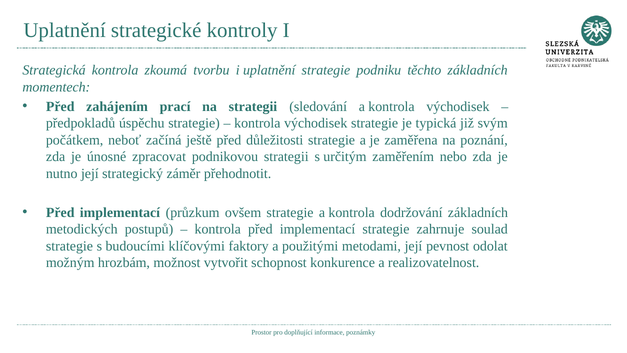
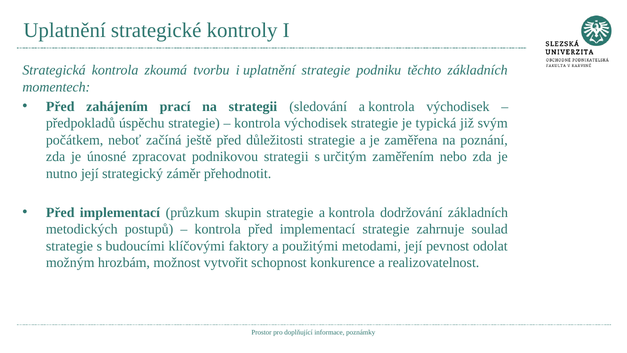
ovšem: ovšem -> skupin (243, 212)
